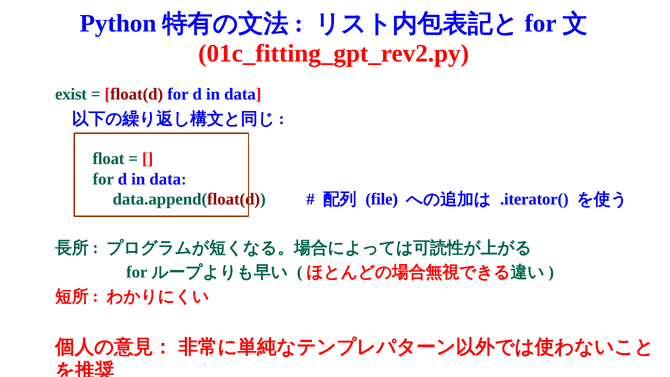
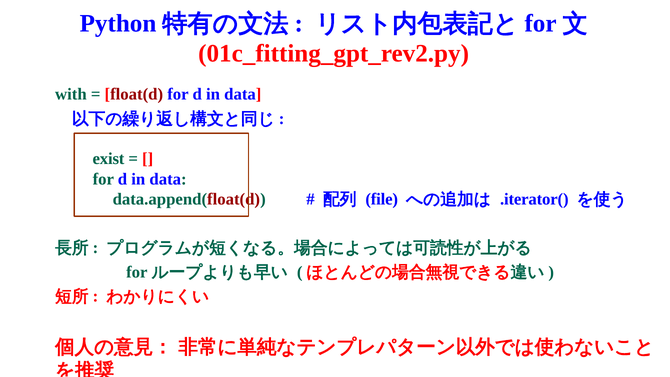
exist: exist -> with (71, 94)
float: float -> exist (109, 159)
